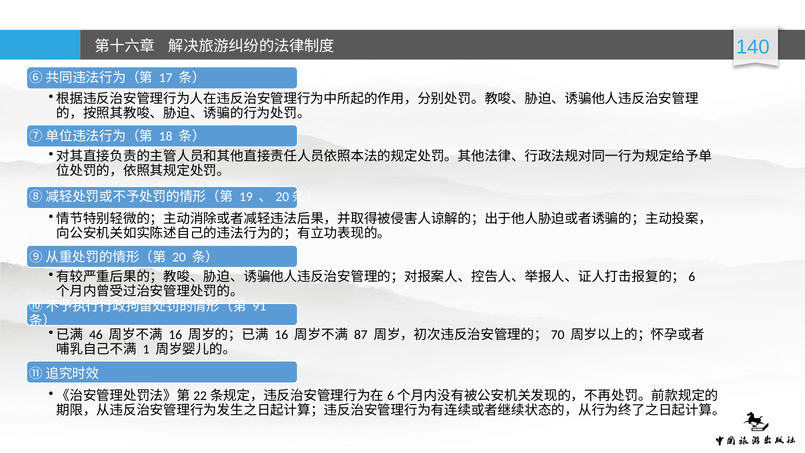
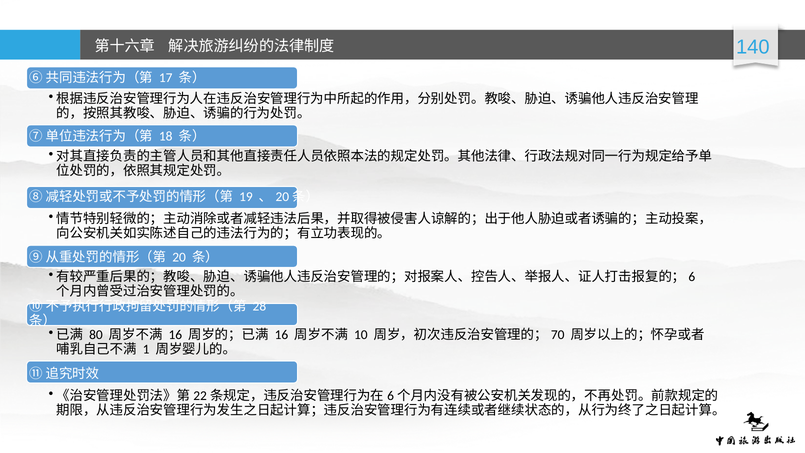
91: 91 -> 28 (259, 306)
46: 46 -> 80 (96, 335)
87: 87 -> 10 (361, 335)
